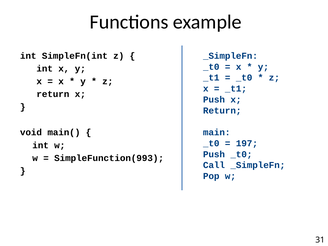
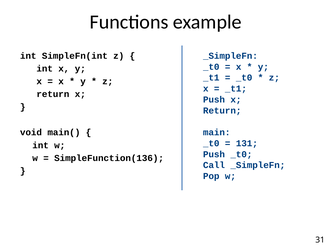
197: 197 -> 131 (247, 143)
SimpleFunction(993: SimpleFunction(993 -> SimpleFunction(136 (109, 158)
